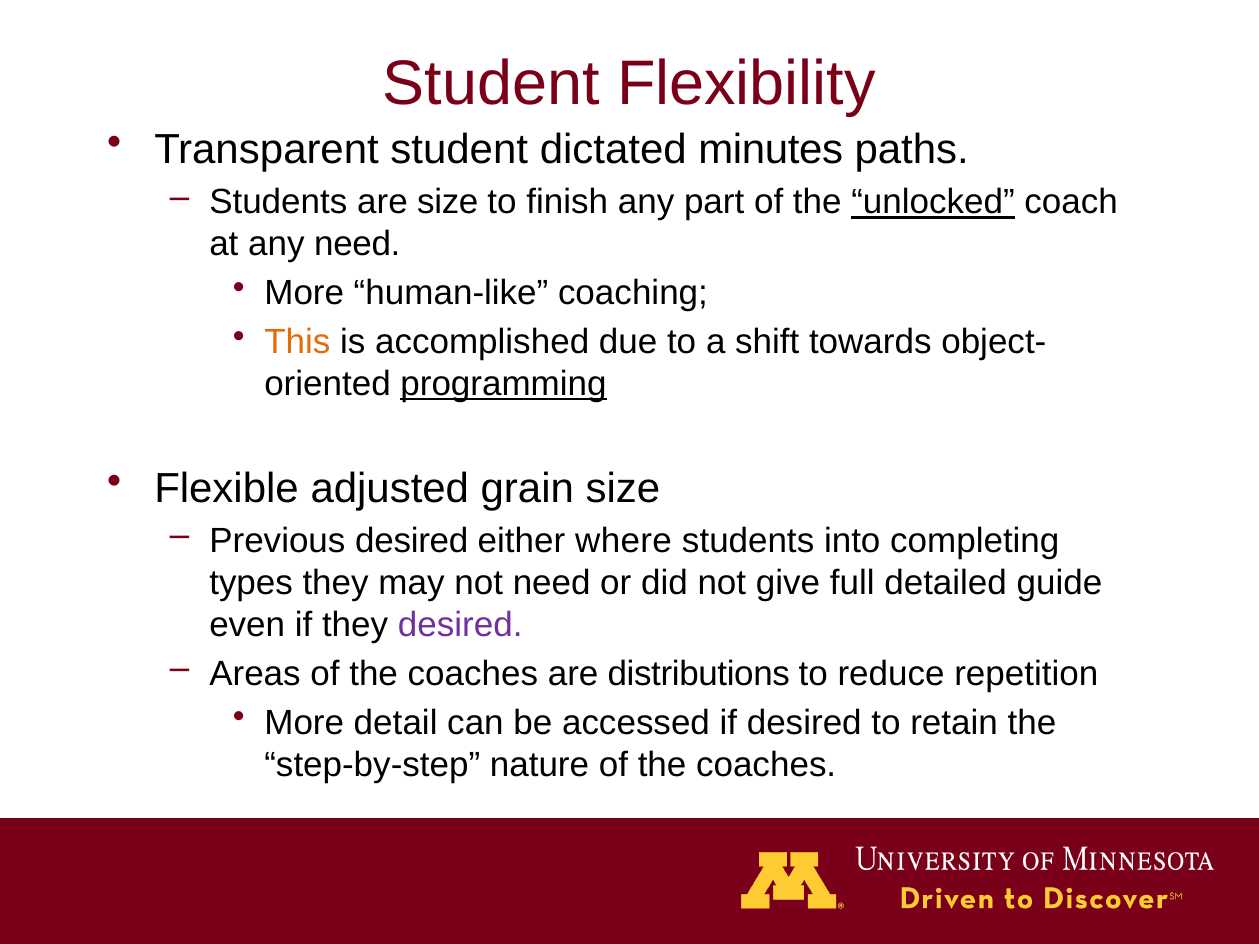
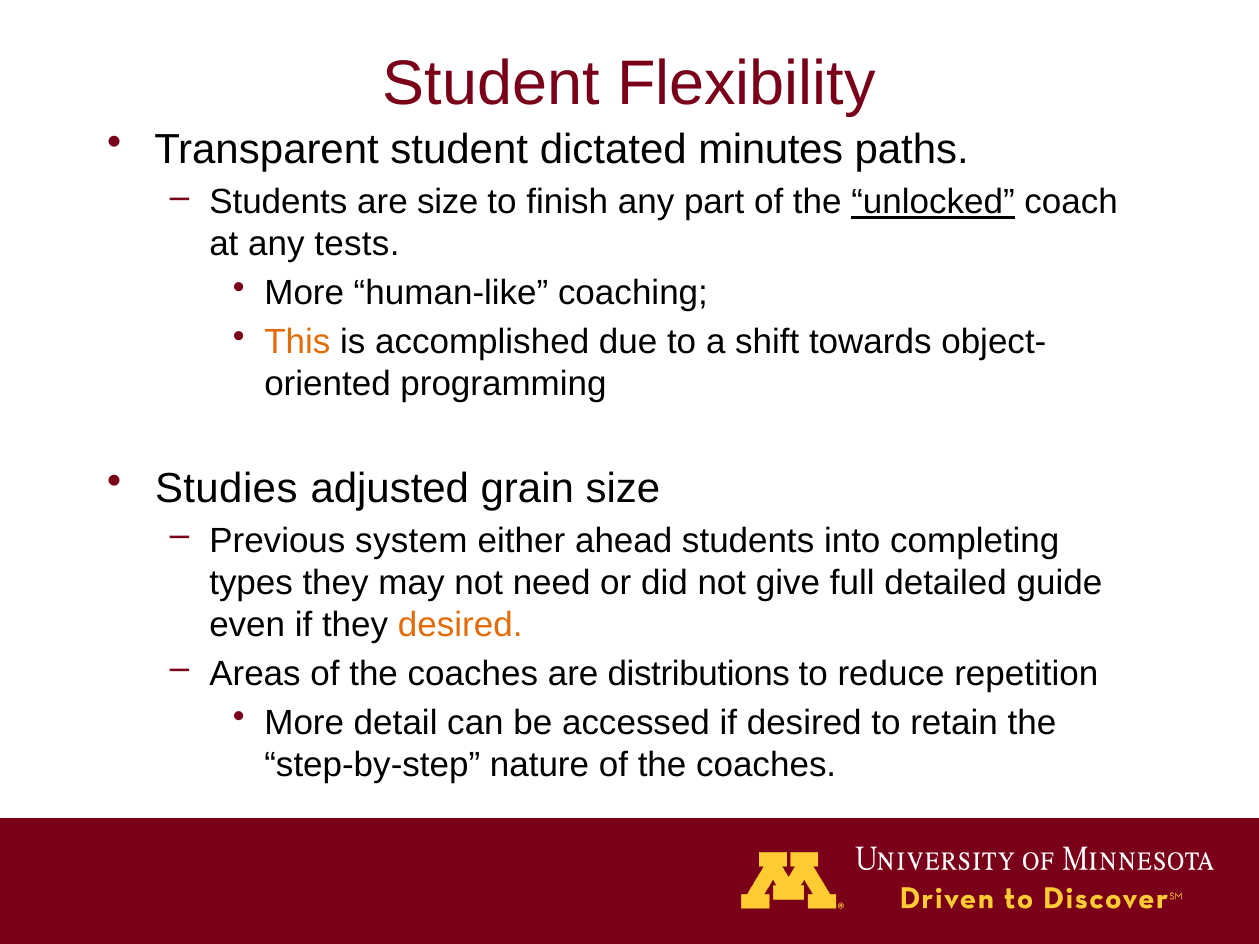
any need: need -> tests (357, 244)
programming underline: present -> none (503, 384)
Flexible: Flexible -> Studies (226, 488)
Previous desired: desired -> system (411, 541)
where: where -> ahead (624, 541)
desired colour: purple -> orange (460, 625)
